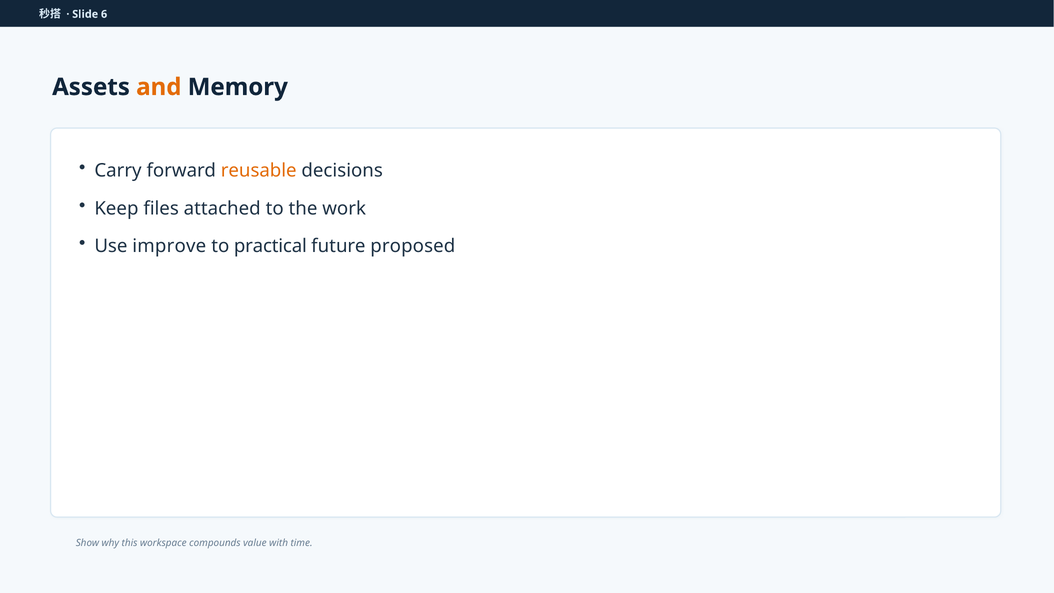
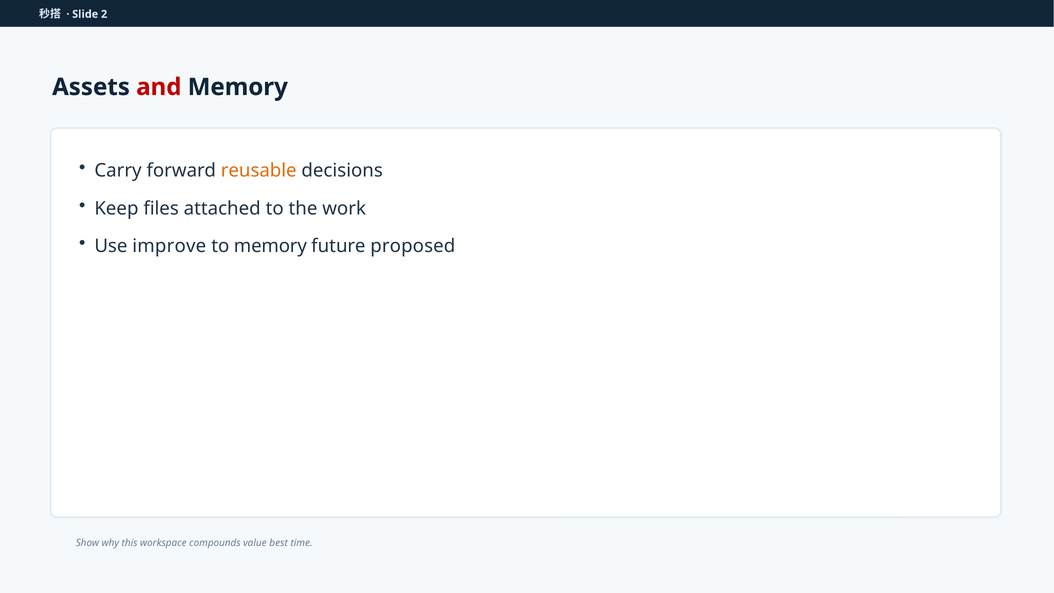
6: 6 -> 2 (104, 14)
and colour: orange -> red (159, 87)
to practical: practical -> memory (270, 246)
with: with -> best (279, 543)
